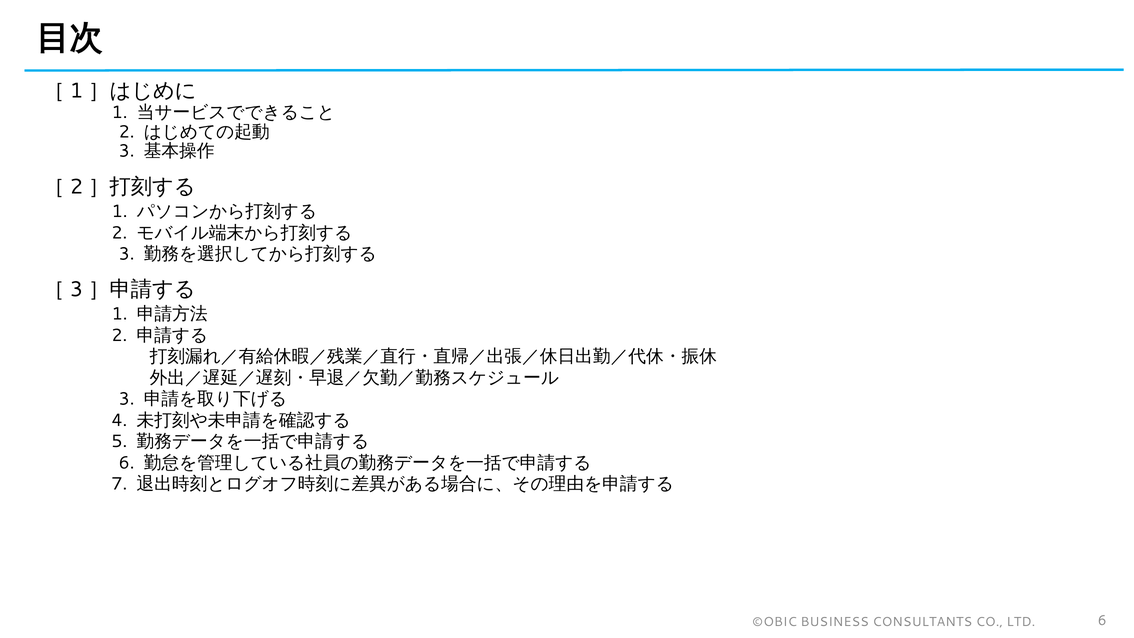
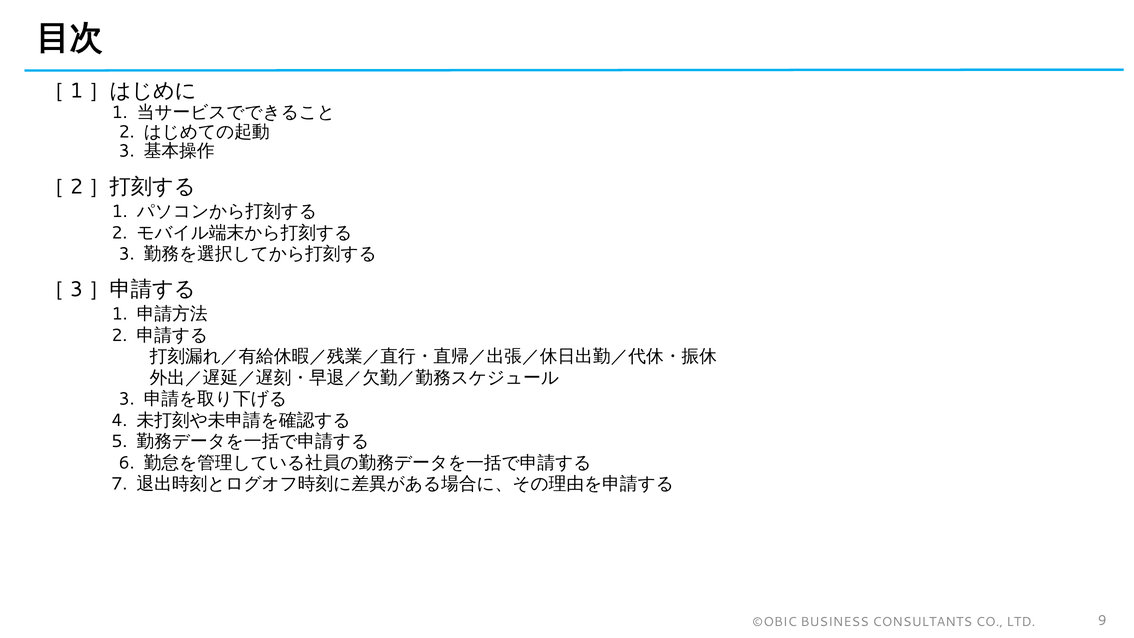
LTD 6: 6 -> 9 (1102, 620)
